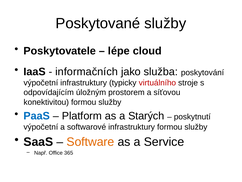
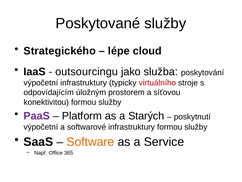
Poskytovatele: Poskytovatele -> Strategického (60, 51)
informačních: informačních -> outsourcingu (87, 71)
PaaS colour: blue -> purple (37, 116)
